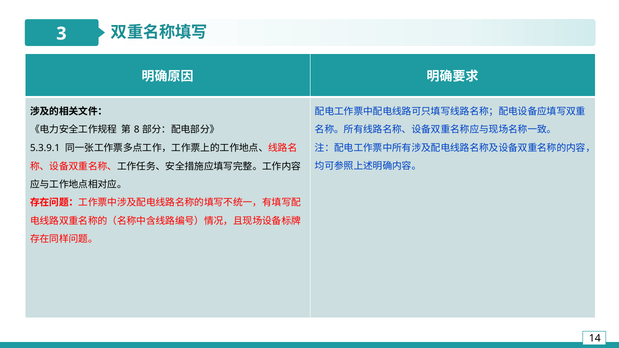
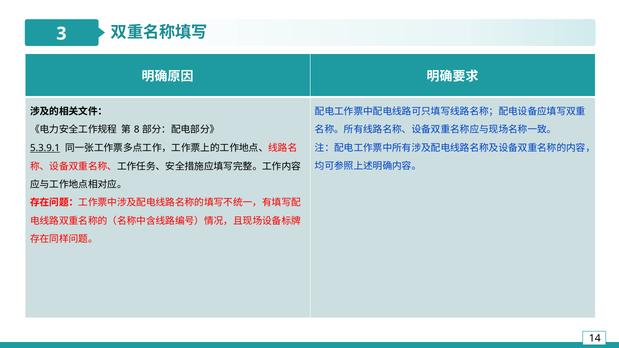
5.3.9.1 underline: none -> present (45, 148)
